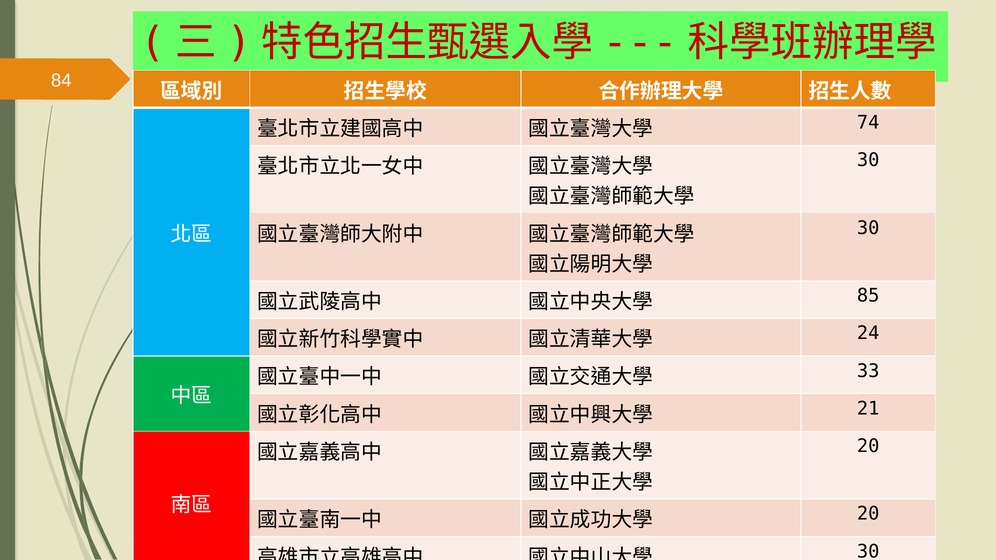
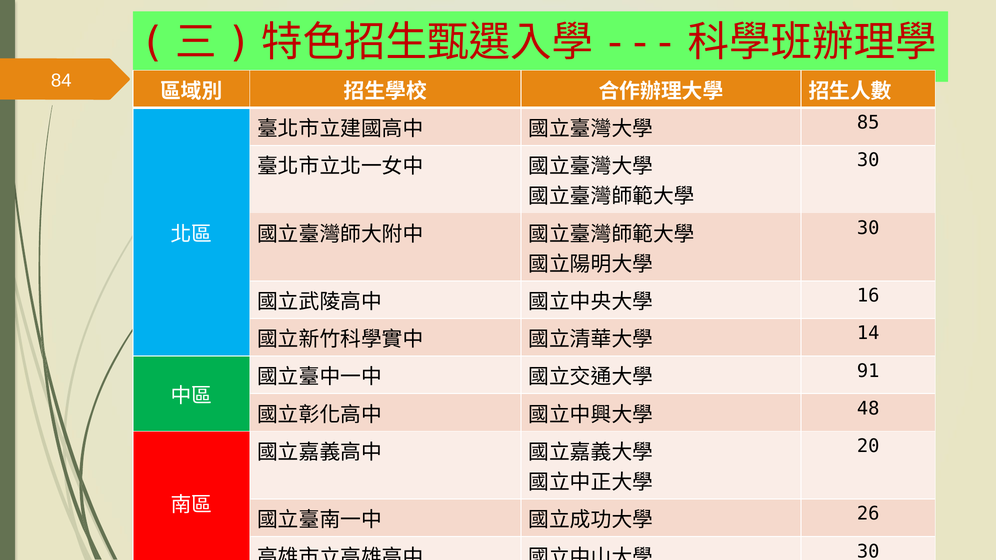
74: 74 -> 85 (868, 123)
85: 85 -> 16 (868, 296)
24: 24 -> 14 (868, 333)
33: 33 -> 91 (868, 371)
21: 21 -> 48 (868, 409)
20: 20 -> 26 (868, 514)
